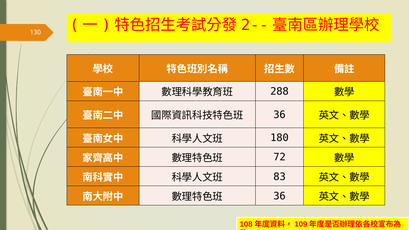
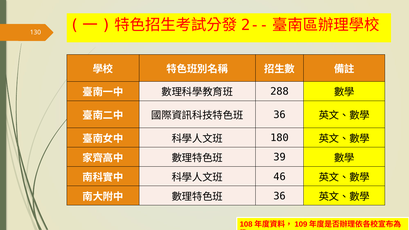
72: 72 -> 39 (280, 157)
83: 83 -> 46 (280, 177)
